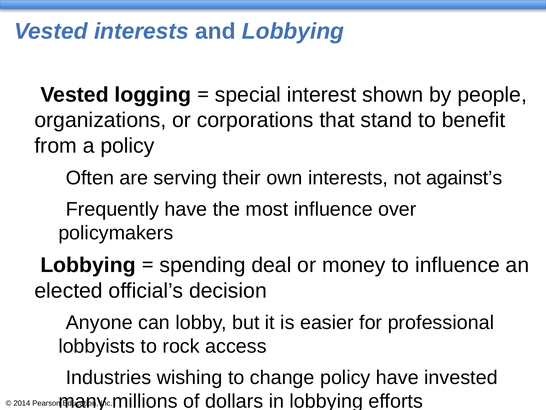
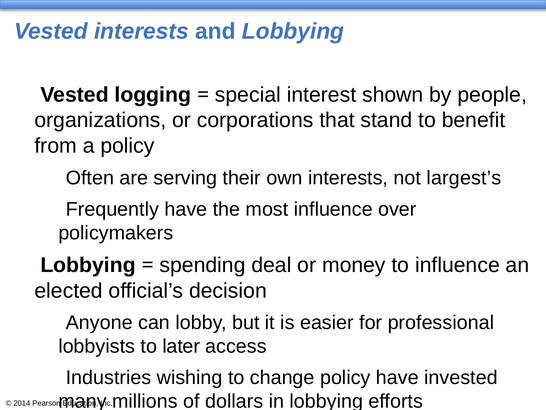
against’s: against’s -> largest’s (464, 178)
rock: rock -> later (181, 346)
